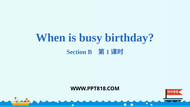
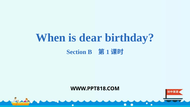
busy: busy -> dear (91, 38)
